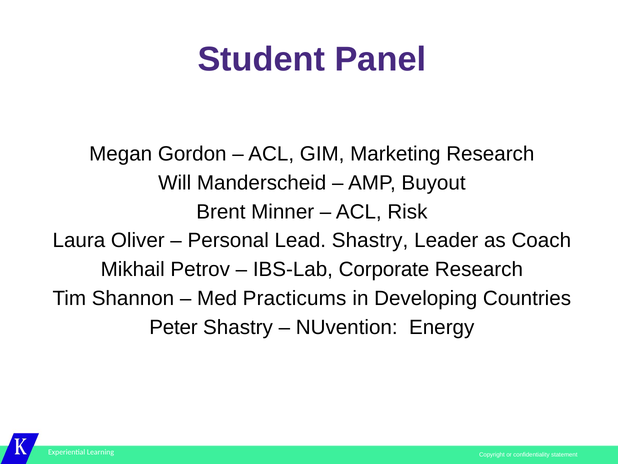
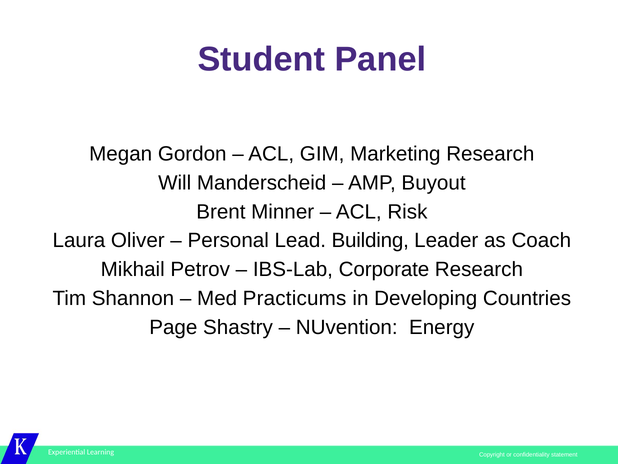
Lead Shastry: Shastry -> Building (370, 240)
Peter: Peter -> Page (173, 327)
